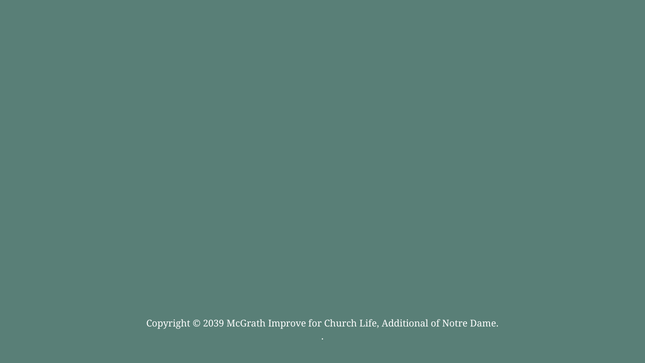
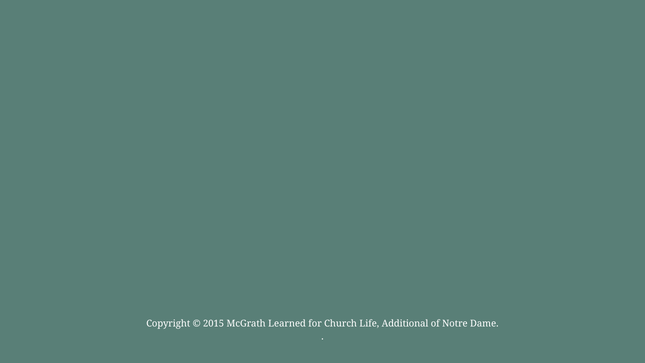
2039: 2039 -> 2015 (214, 324)
Improve: Improve -> Learned (287, 324)
